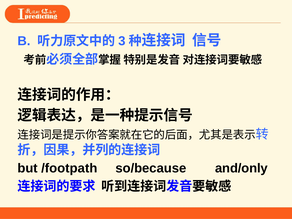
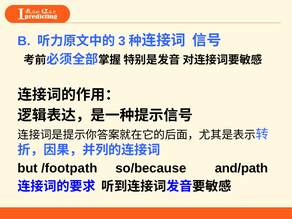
and/only: and/only -> and/path (241, 168)
